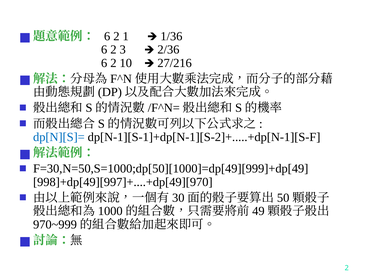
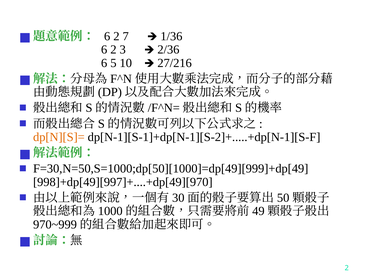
1: 1 -> 7 (126, 36)
2: 2 -> 5 (113, 63)
dp[N][S]= colour: blue -> orange (59, 137)
